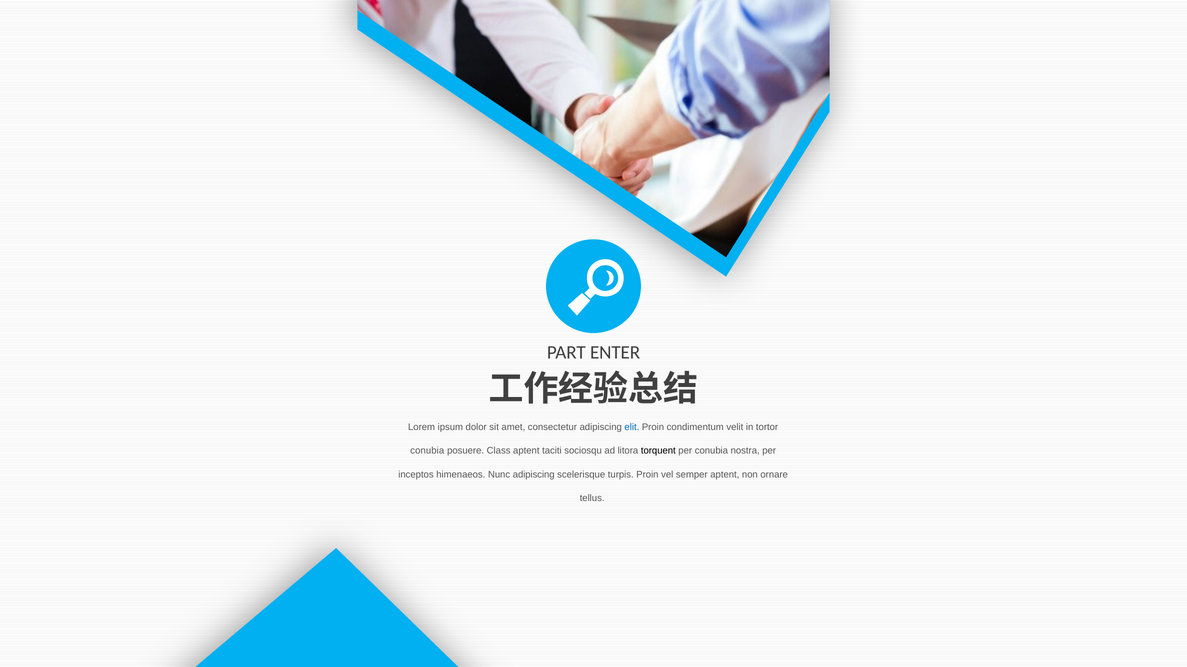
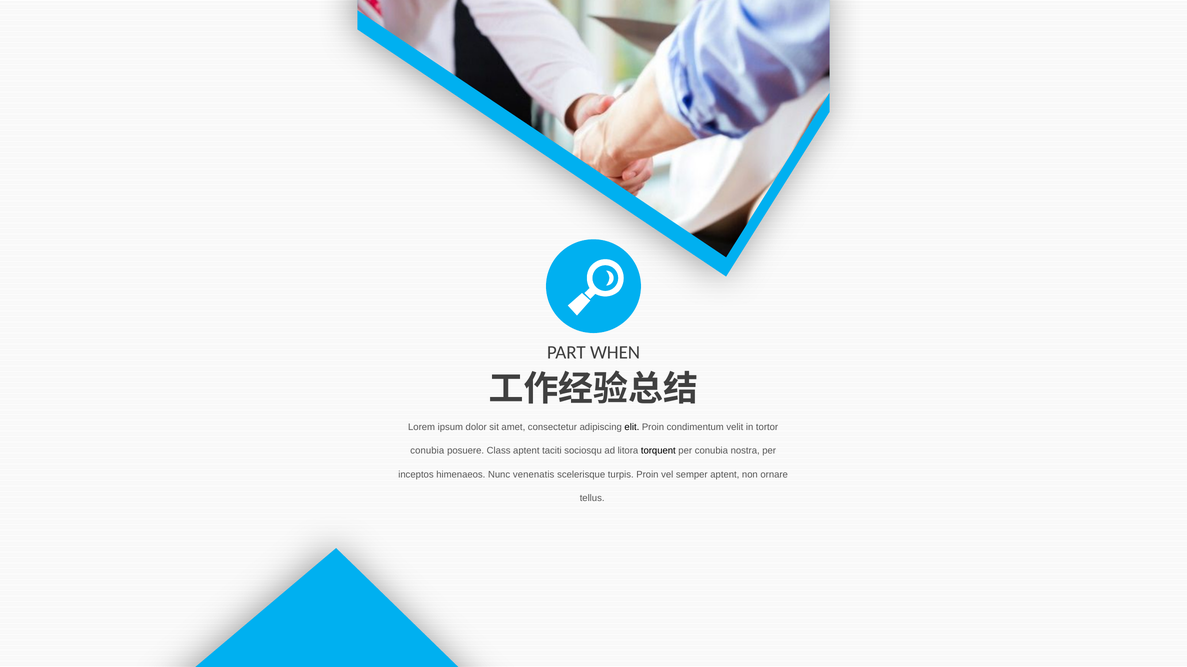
ENTER: ENTER -> WHEN (615, 353)
elit colour: blue -> black (632, 427)
Nunc adipiscing: adipiscing -> venenatis (534, 475)
